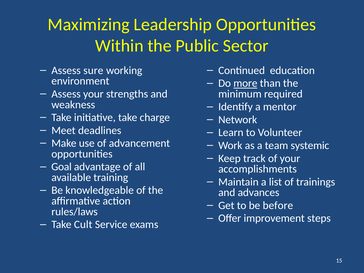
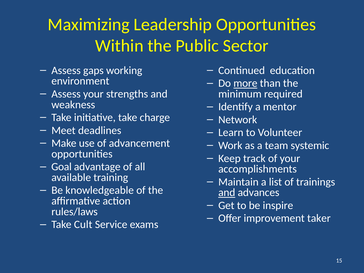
sure: sure -> gaps (93, 70)
and underline: none -> present (227, 193)
before: before -> inspire (278, 205)
steps: steps -> taker (319, 218)
